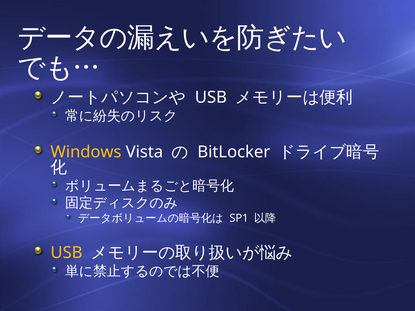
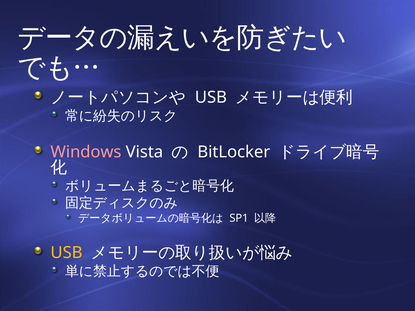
Windows colour: yellow -> pink (86, 152)
